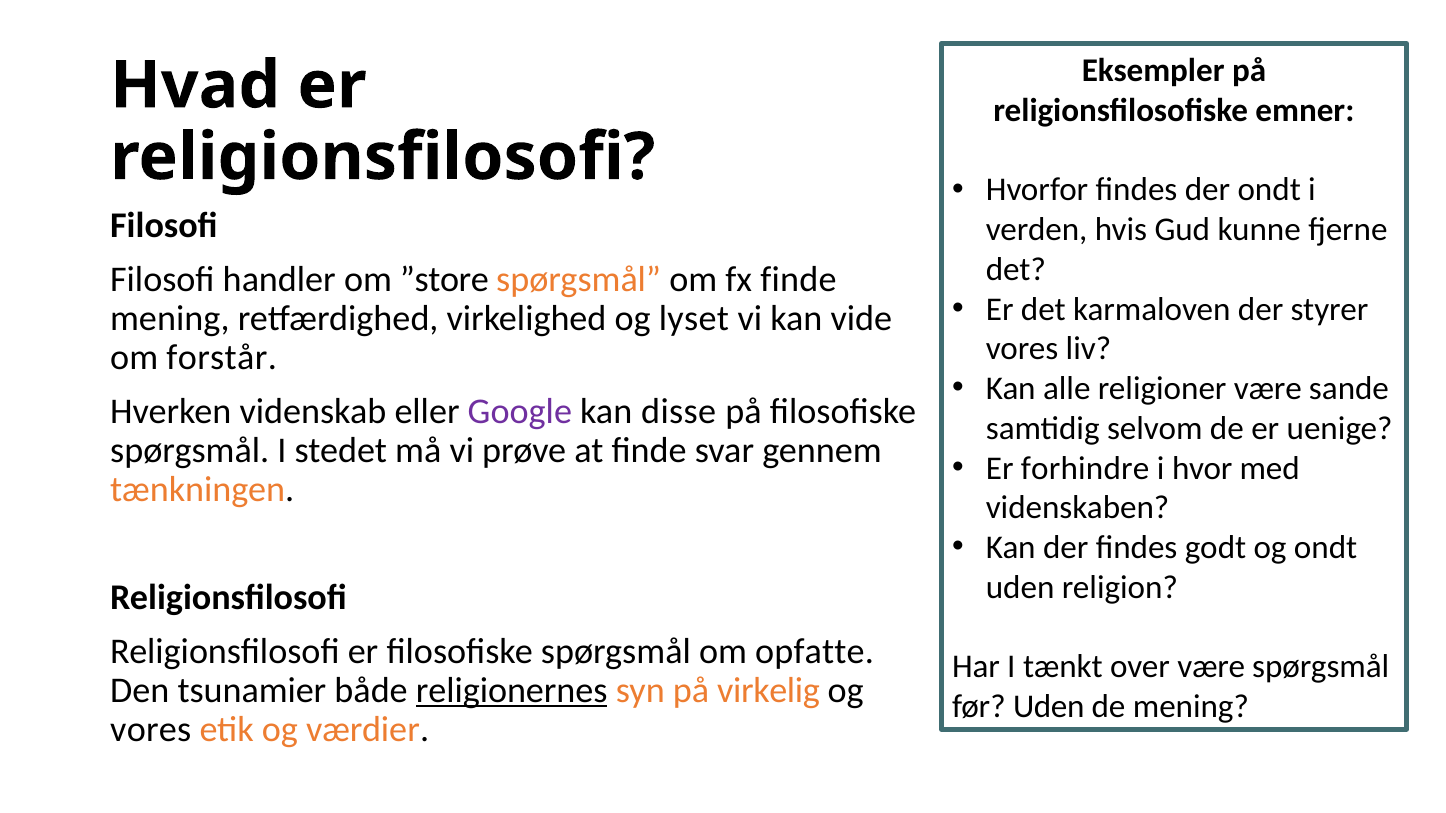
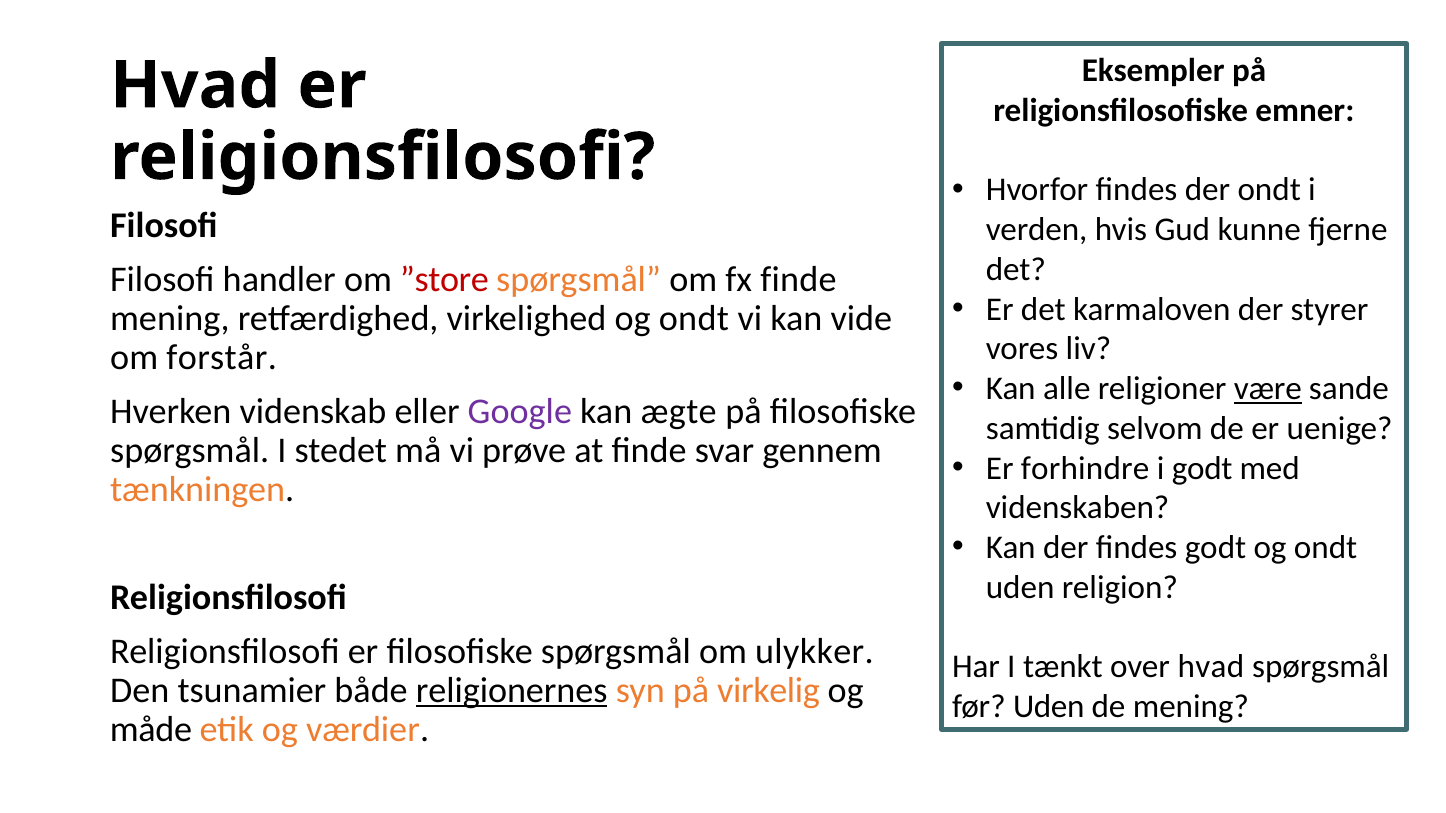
”store colour: black -> red (444, 279)
virkelighed og lyset: lyset -> ondt (694, 318)
være underline: none -> present (1268, 389)
disse: disse -> ægte (679, 411)
i hvor: hvor -> godt (1202, 468)
opfatte: opfatte -> ulykker (814, 652)
over være: være -> hvad (1211, 667)
vores: vores -> måde (151, 730)
